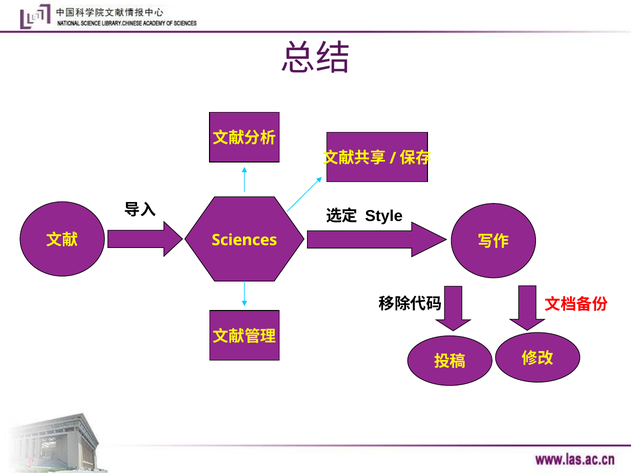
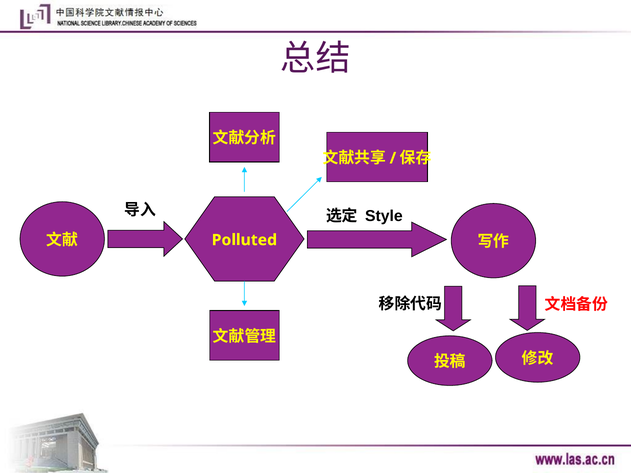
Sciences: Sciences -> Polluted (244, 240)
